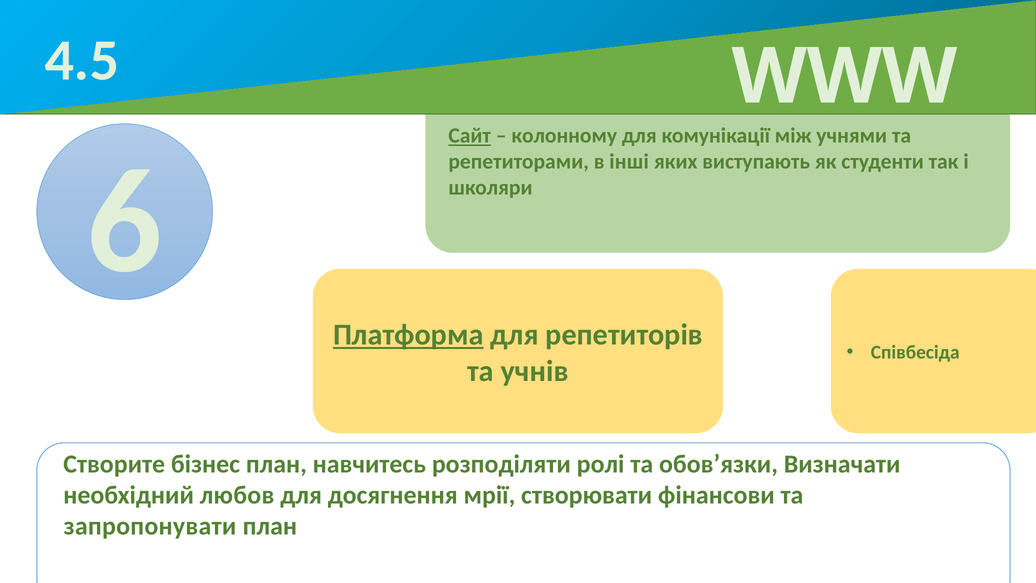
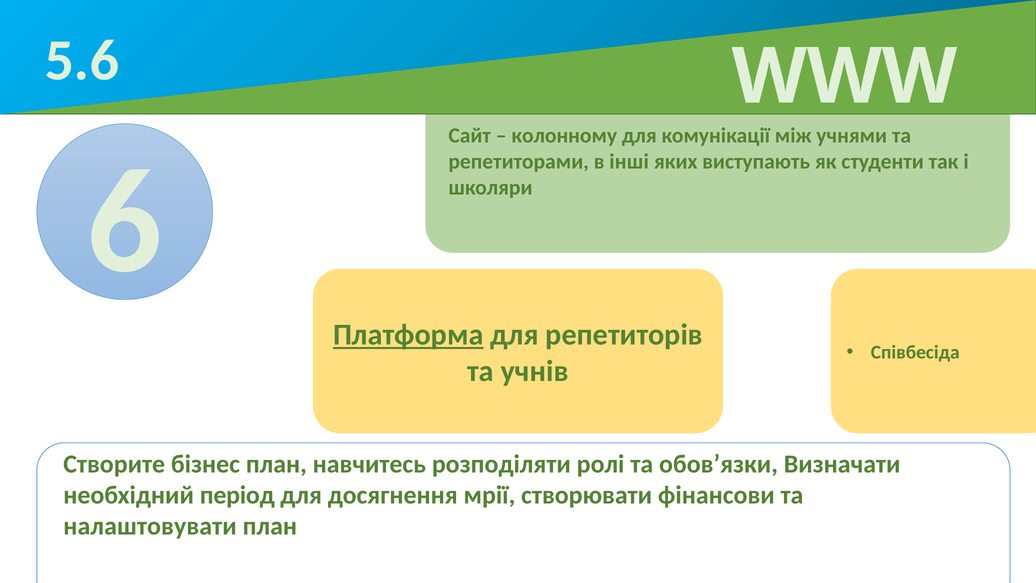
4.5: 4.5 -> 5.6 (82, 61)
Сайт underline: present -> none (470, 136)
любов: любов -> період (237, 495)
запропонувати: запропонувати -> налаштовувати (150, 526)
